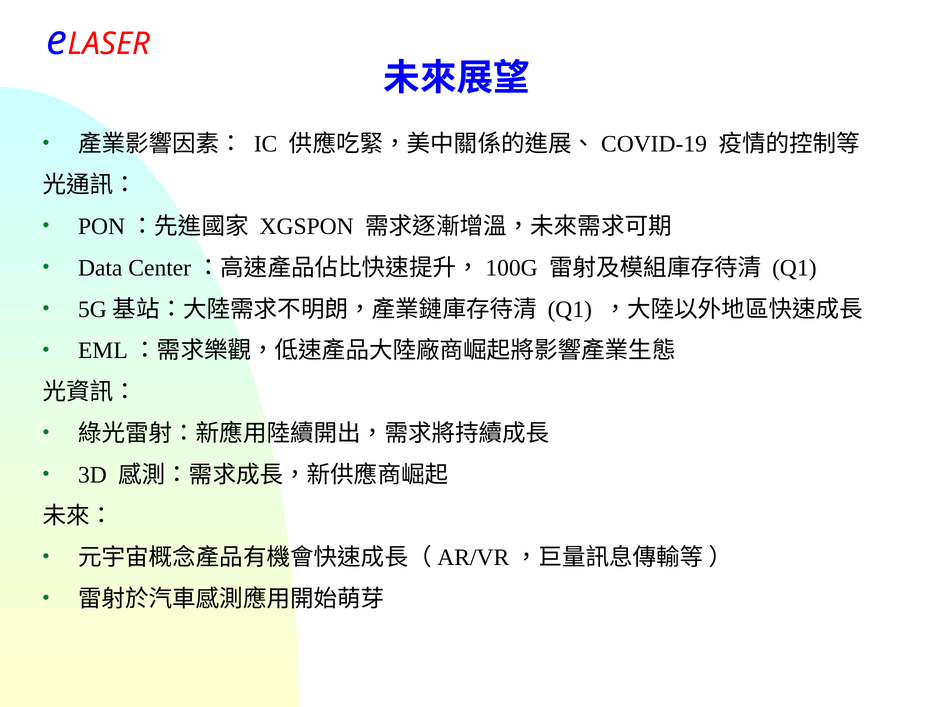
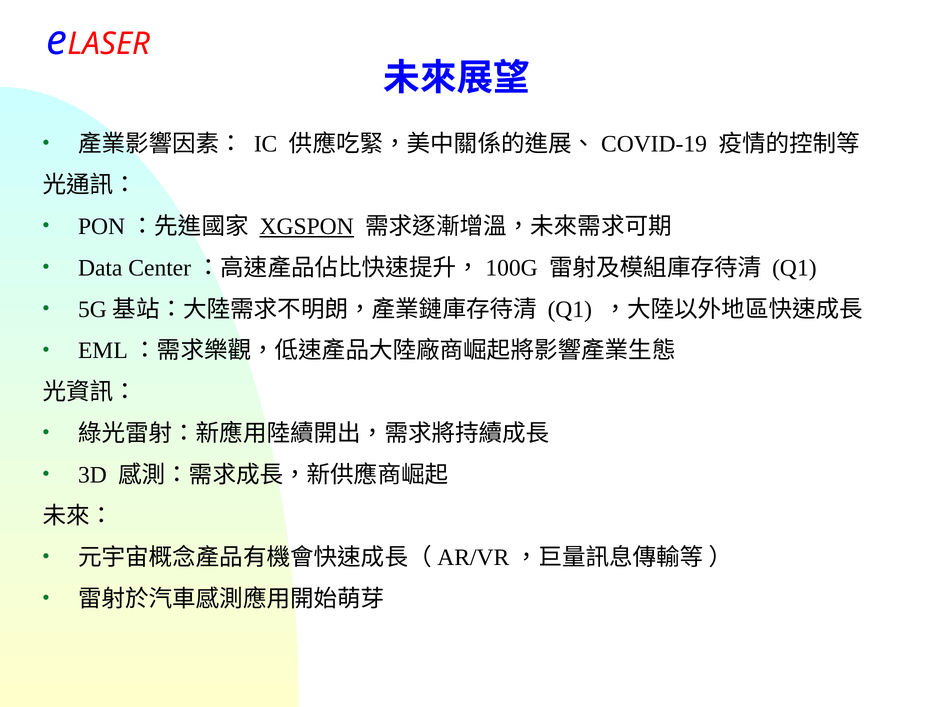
XGSPON underline: none -> present (307, 227)
